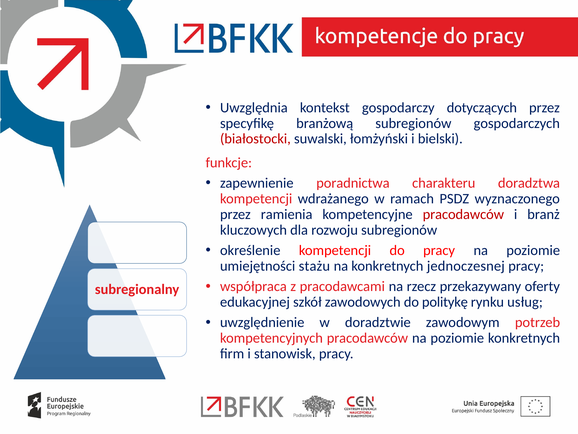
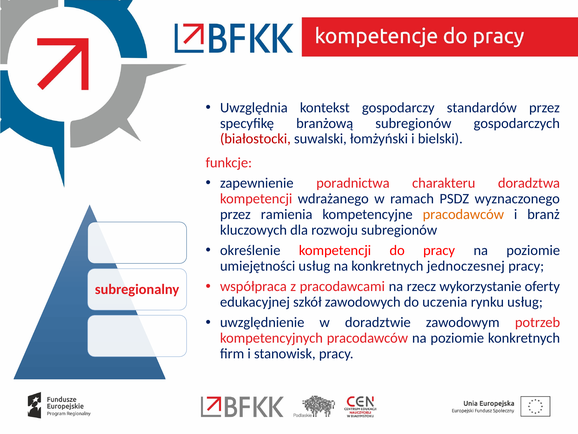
dotyczących: dotyczących -> standardów (482, 108)
pracodawców colour: red -> orange (463, 214)
umiejętności stażu: stażu -> usług (314, 266)
przekazywany: przekazywany -> wykorzystanie (480, 286)
politykę: politykę -> uczenia (445, 302)
